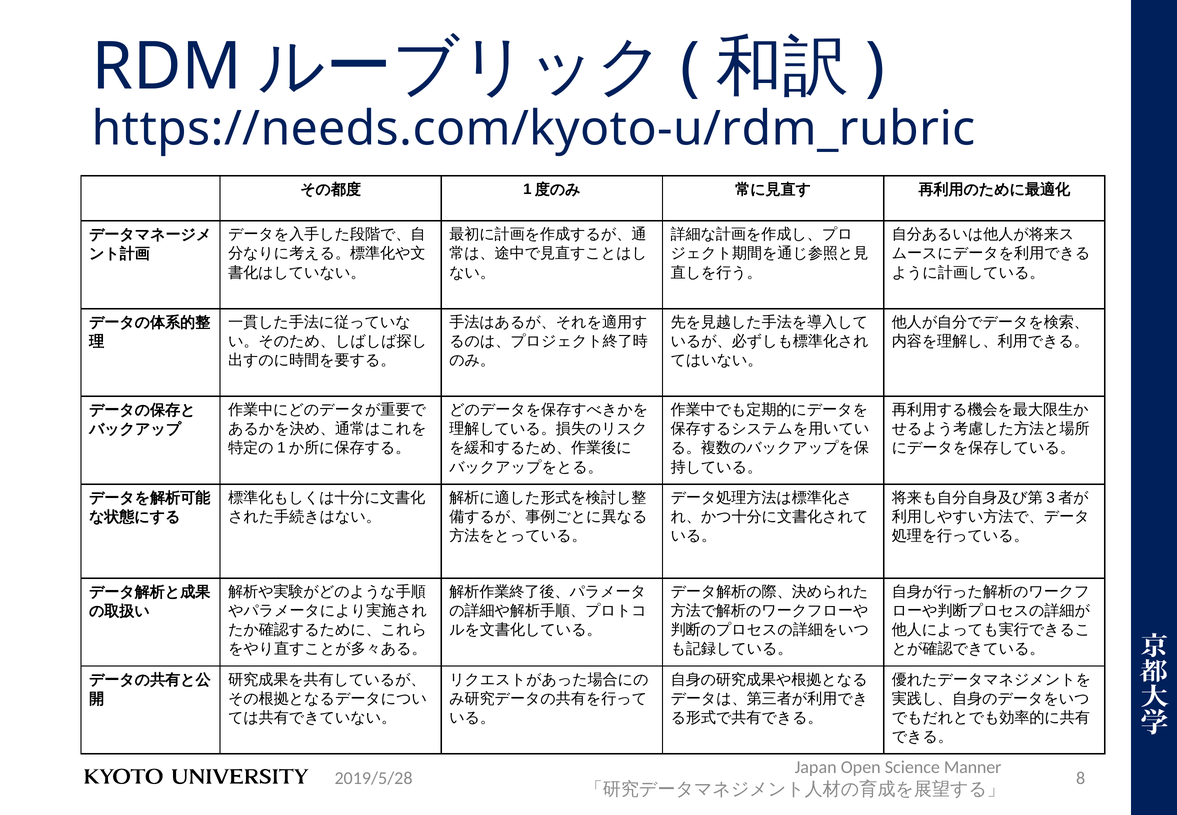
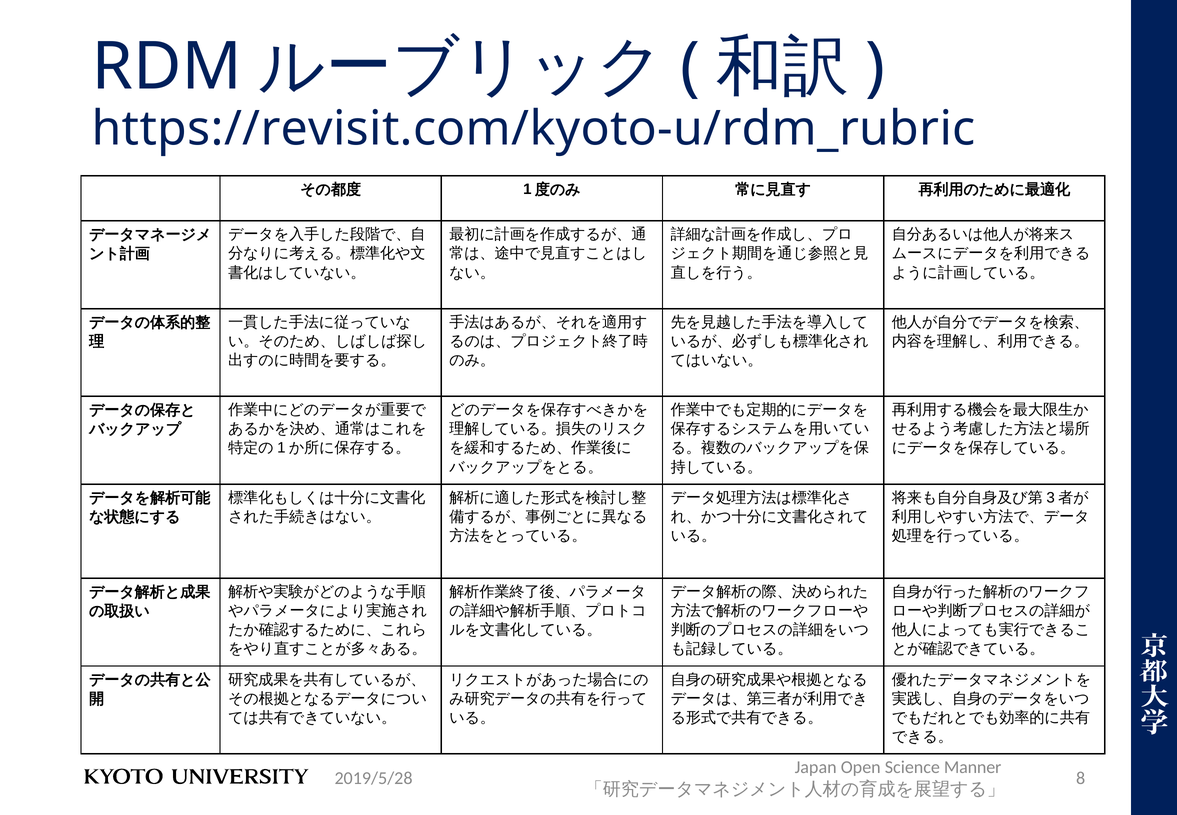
https://needs.com/kyoto-u/rdm_rubric: https://needs.com/kyoto-u/rdm_rubric -> https://revisit.com/kyoto-u/rdm_rubric (534, 129)
